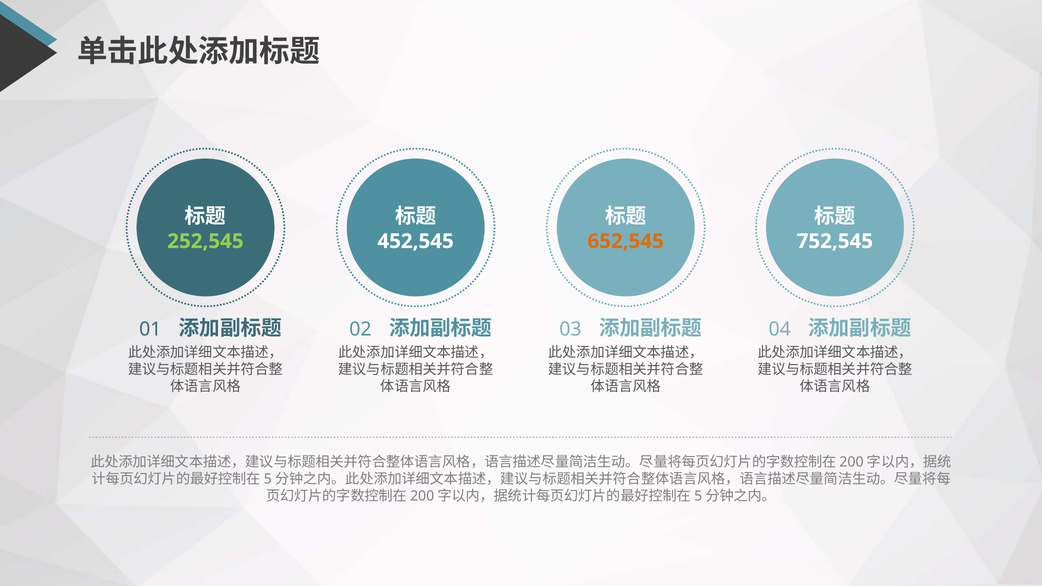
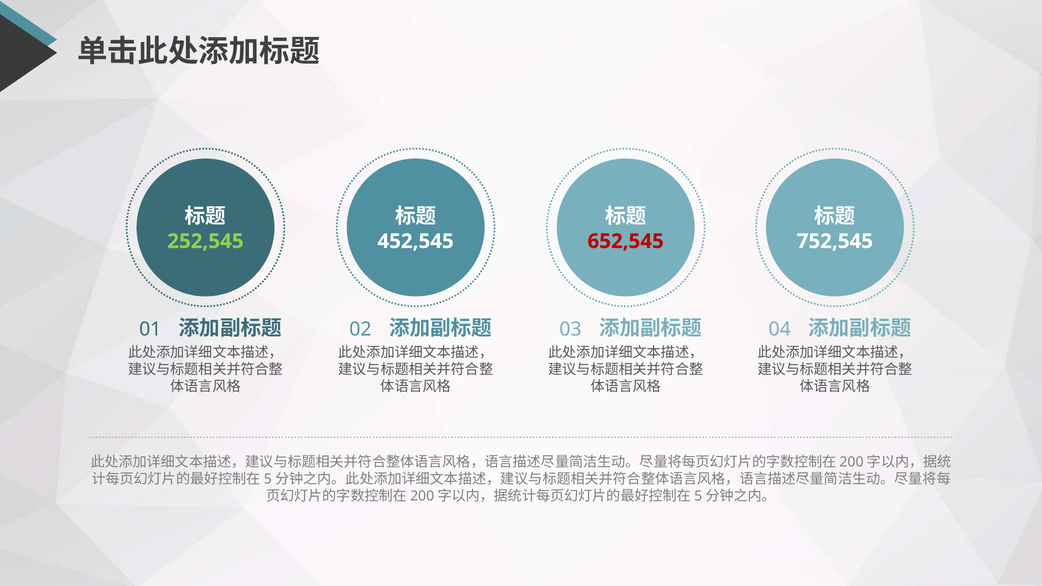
652,545 colour: orange -> red (626, 241)
